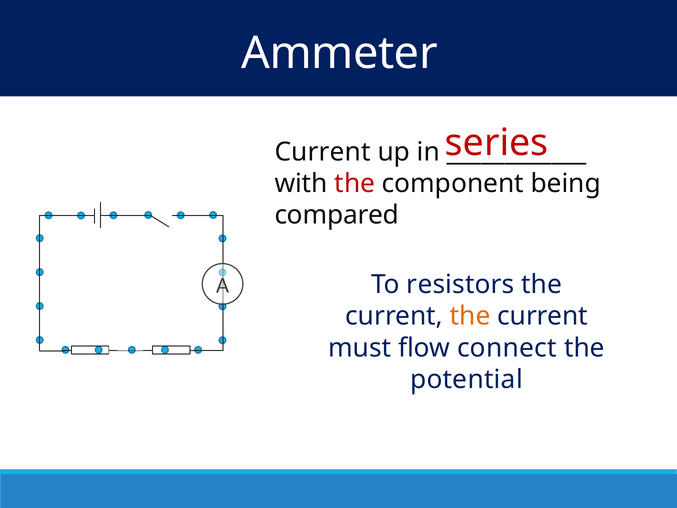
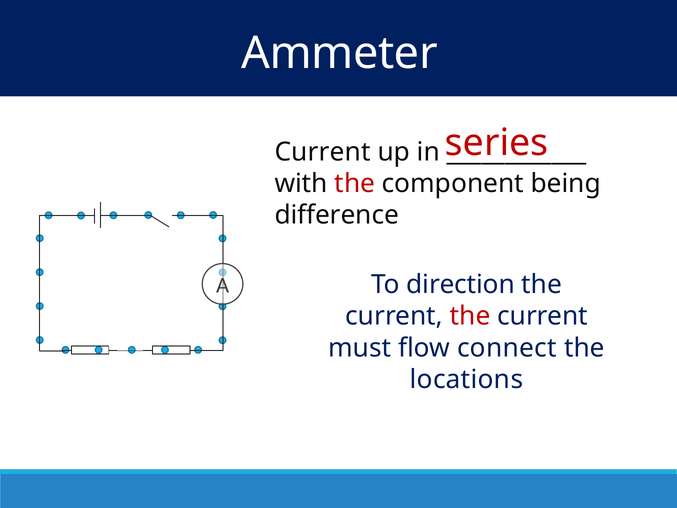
compared: compared -> difference (337, 215)
resistors: resistors -> direction (461, 284)
the colour: orange -> red (470, 316)
potential: potential -> locations (466, 379)
